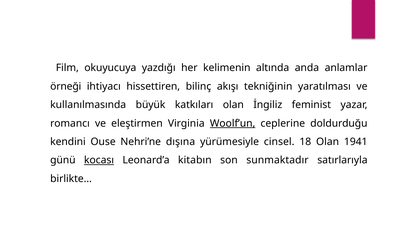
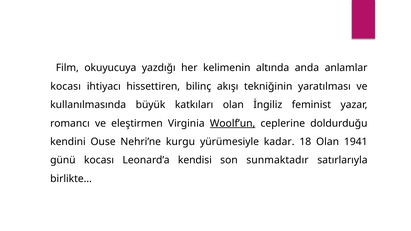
örneği: örneği -> kocası (66, 86)
dışına: dışına -> kurgu (181, 142)
cinsel: cinsel -> kadar (279, 142)
kocası underline: present -> none (99, 160)
kitabın: kitabın -> kendisi (195, 160)
